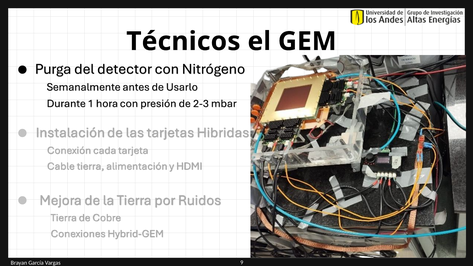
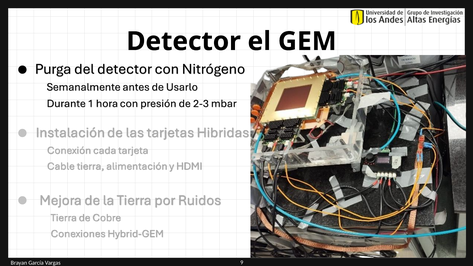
Técnicos: Técnicos -> Detector (184, 41)
